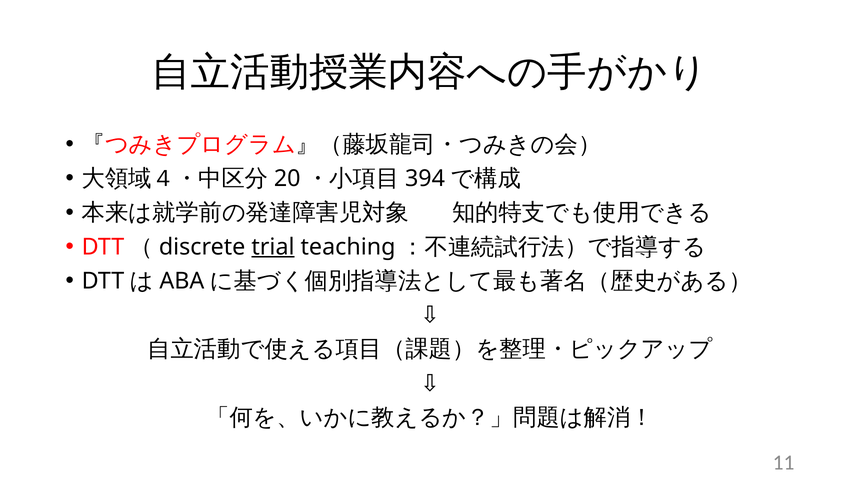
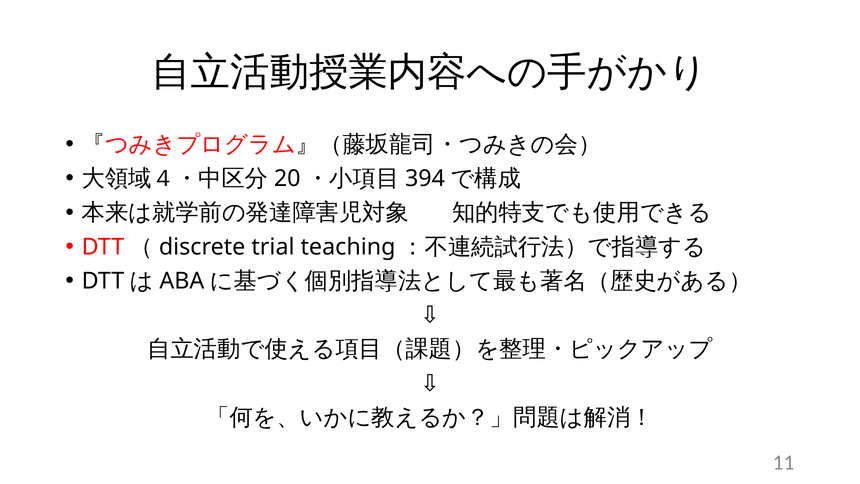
trial underline: present -> none (273, 247)
